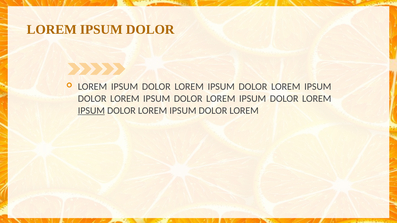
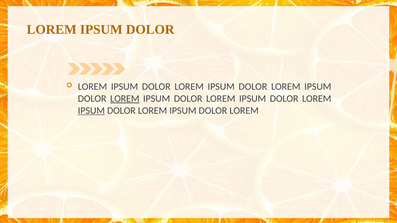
LOREM underline: none -> present (125, 99)
